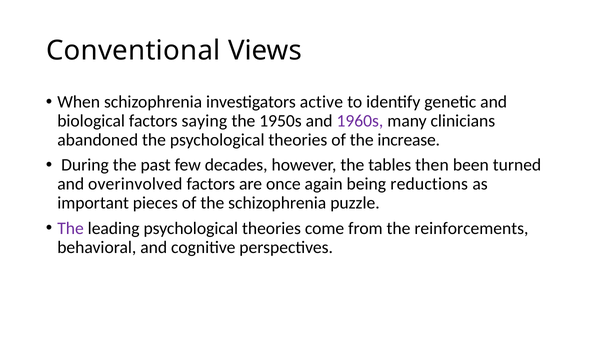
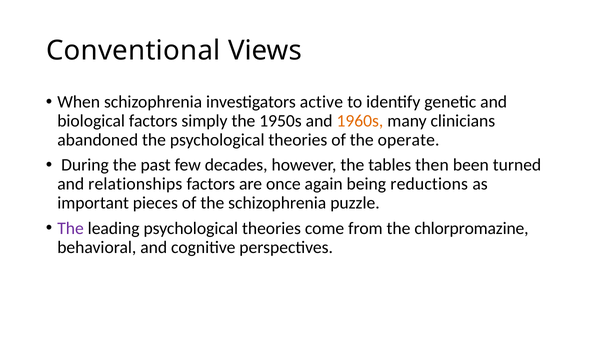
saying: saying -> simply (204, 121)
1960s colour: purple -> orange (360, 121)
increase: increase -> operate (409, 140)
overinvolved: overinvolved -> relationships (135, 184)
reinforcements: reinforcements -> chlorpromazine (471, 229)
